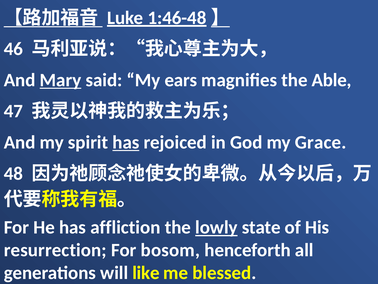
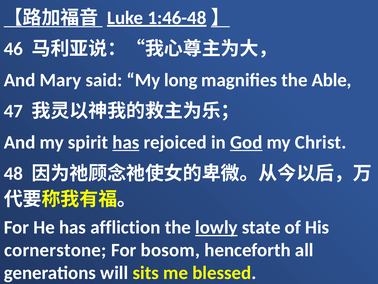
Mary underline: present -> none (60, 80)
ears: ears -> long (181, 80)
God underline: none -> present (246, 142)
Grace: Grace -> Christ (321, 142)
resurrection: resurrection -> cornerstone (55, 250)
like: like -> sits (146, 272)
